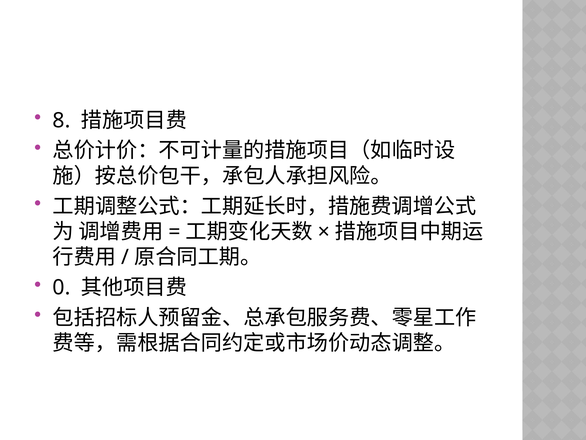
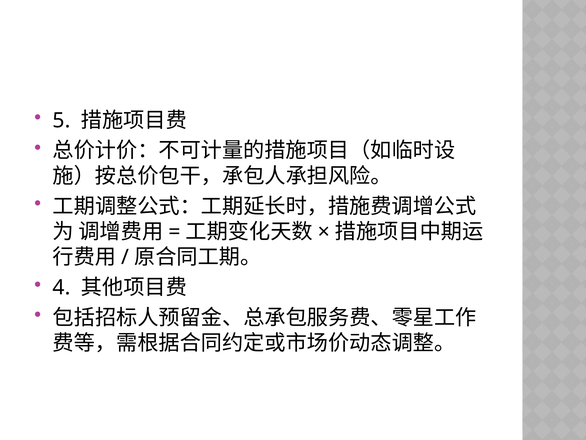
8: 8 -> 5 (62, 120)
0: 0 -> 4 (62, 287)
